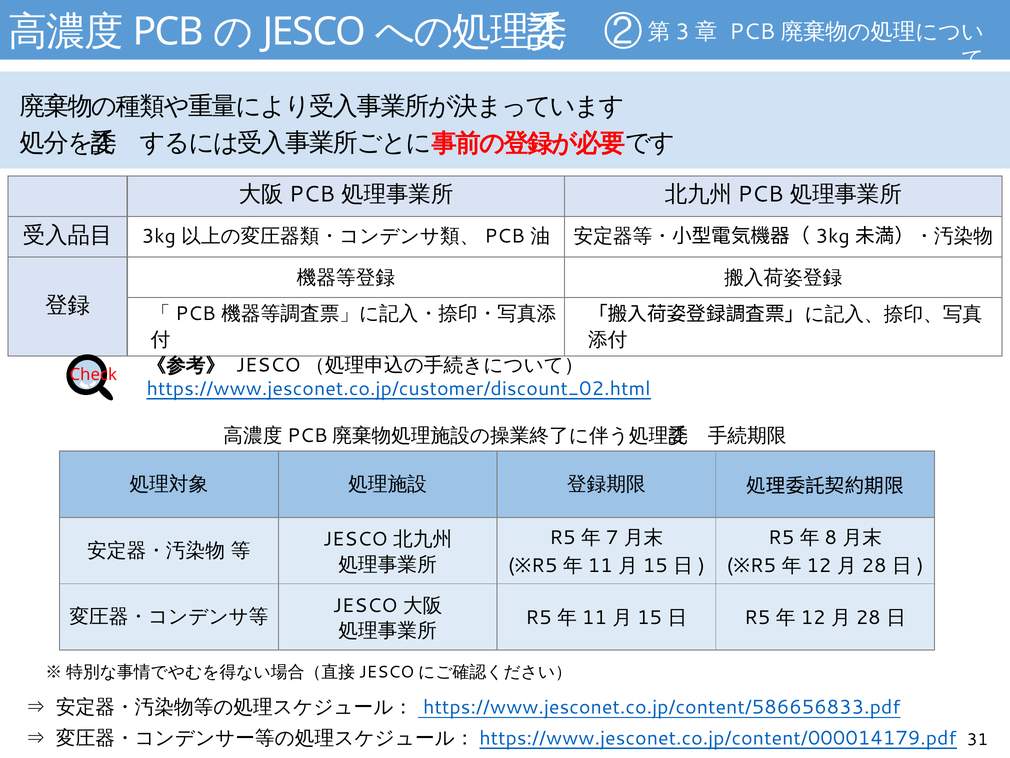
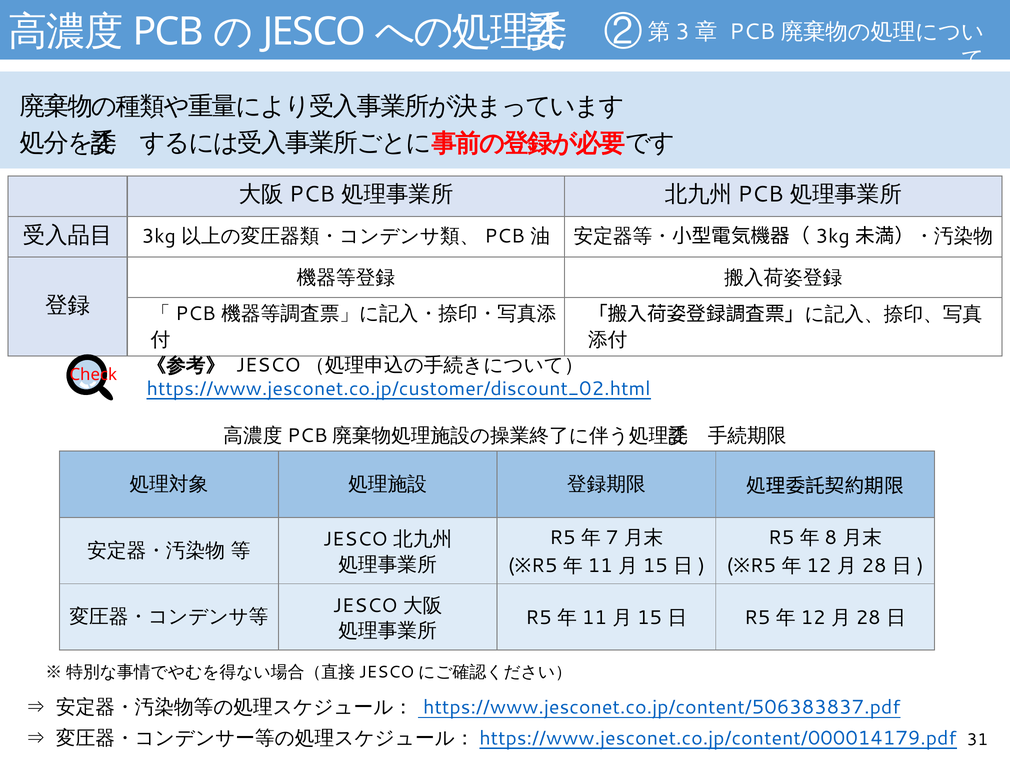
https://www.jesconet.co.jp/content/586656833.pdf: https://www.jesconet.co.jp/content/586656833.pdf -> https://www.jesconet.co.jp/content/506383837.pdf (662, 707)
